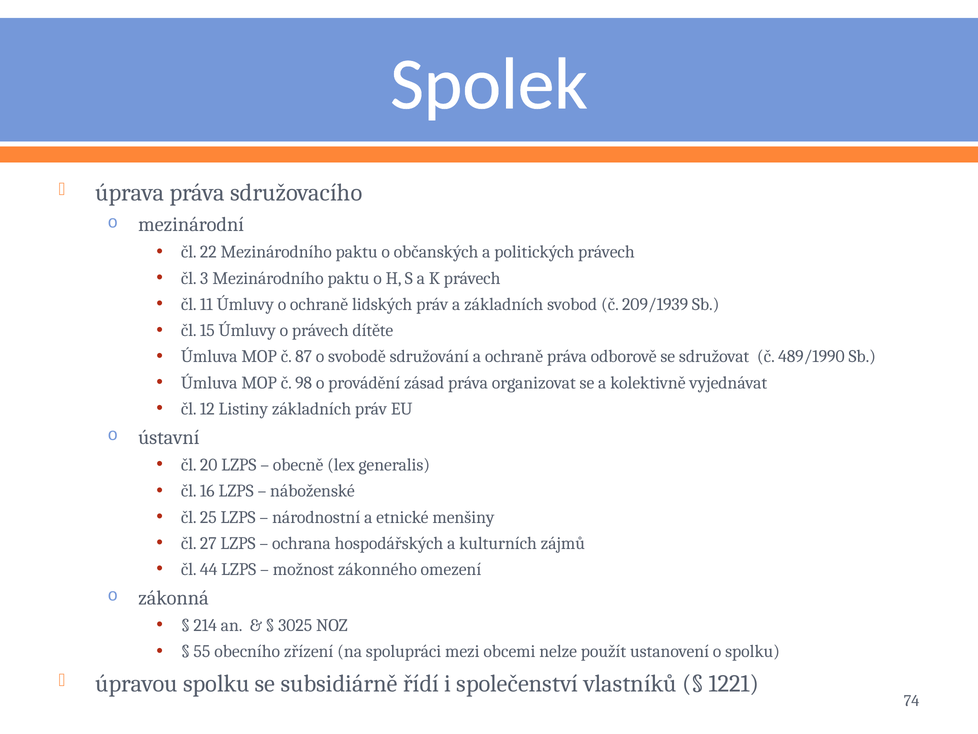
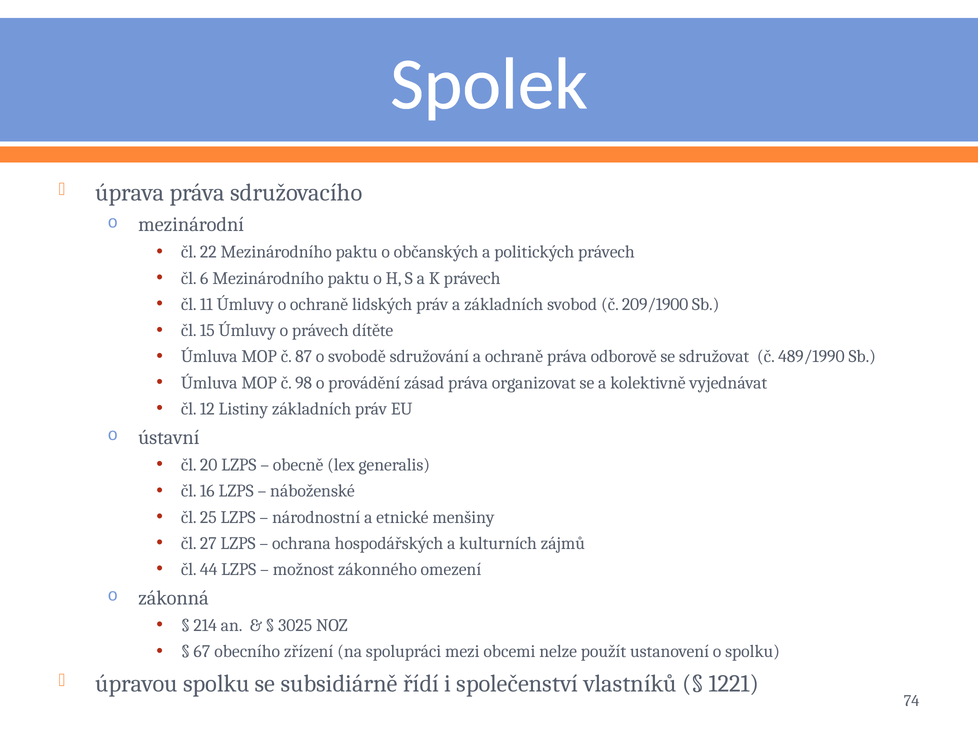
3: 3 -> 6 (204, 278)
209/1939: 209/1939 -> 209/1900 (655, 304)
55: 55 -> 67 (202, 651)
